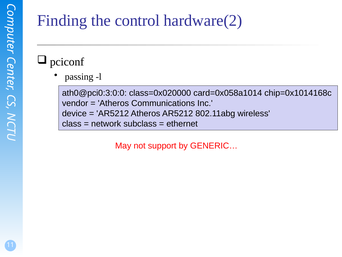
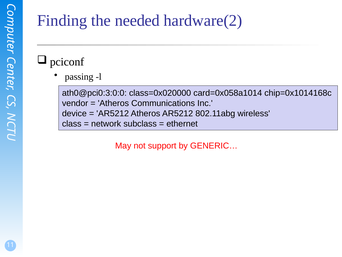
control: control -> needed (137, 21)
